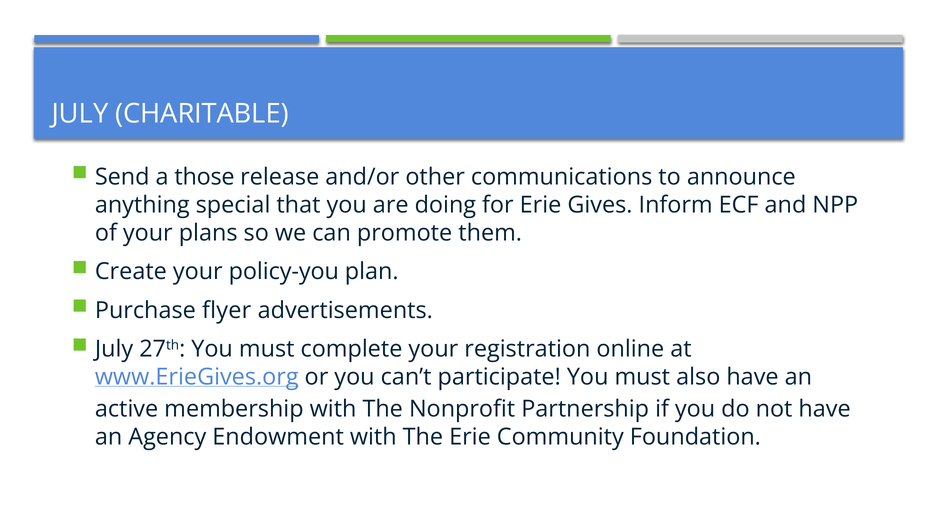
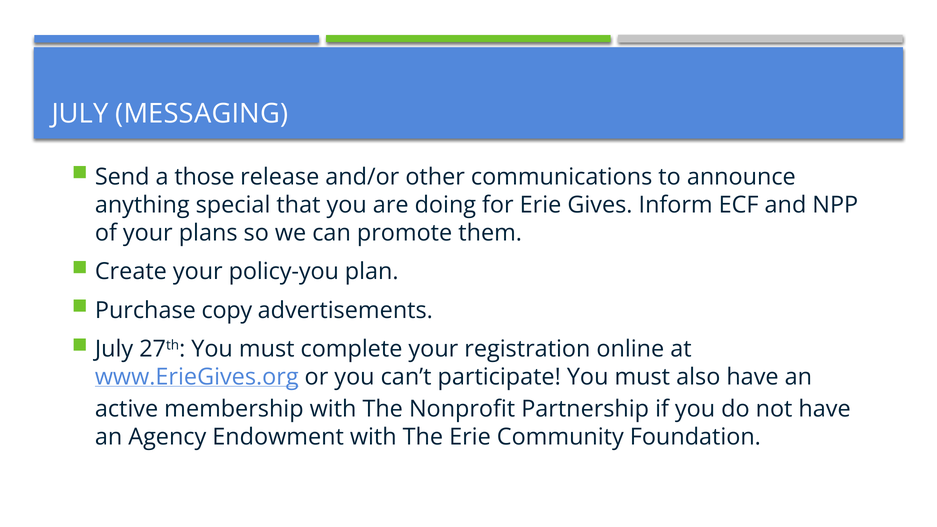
CHARITABLE: CHARITABLE -> MESSAGING (202, 114)
flyer: flyer -> copy (227, 310)
